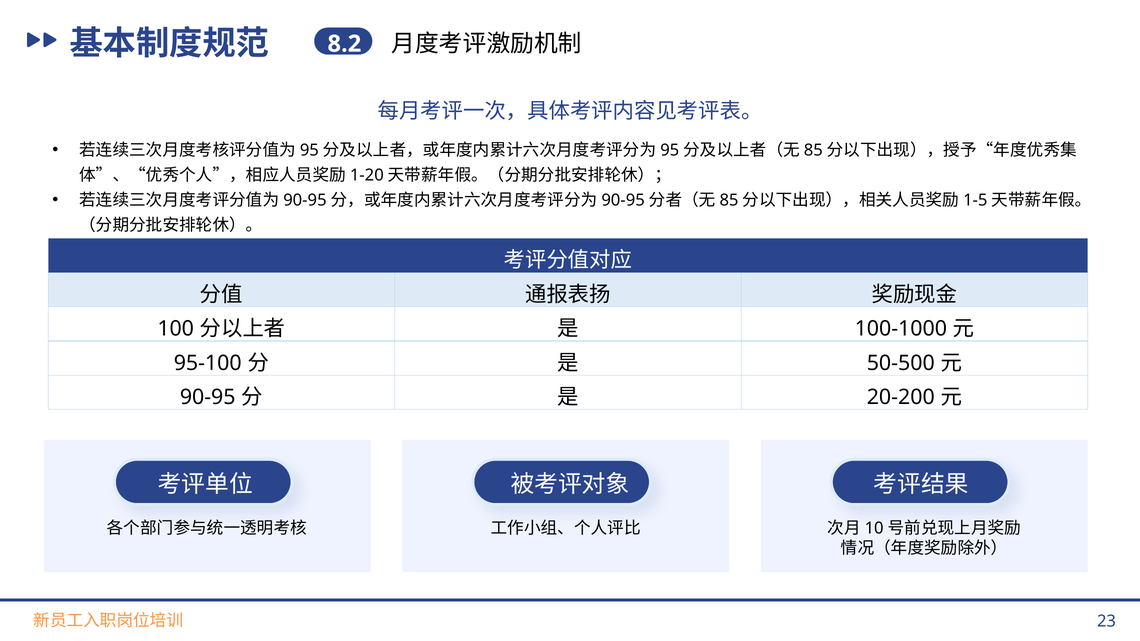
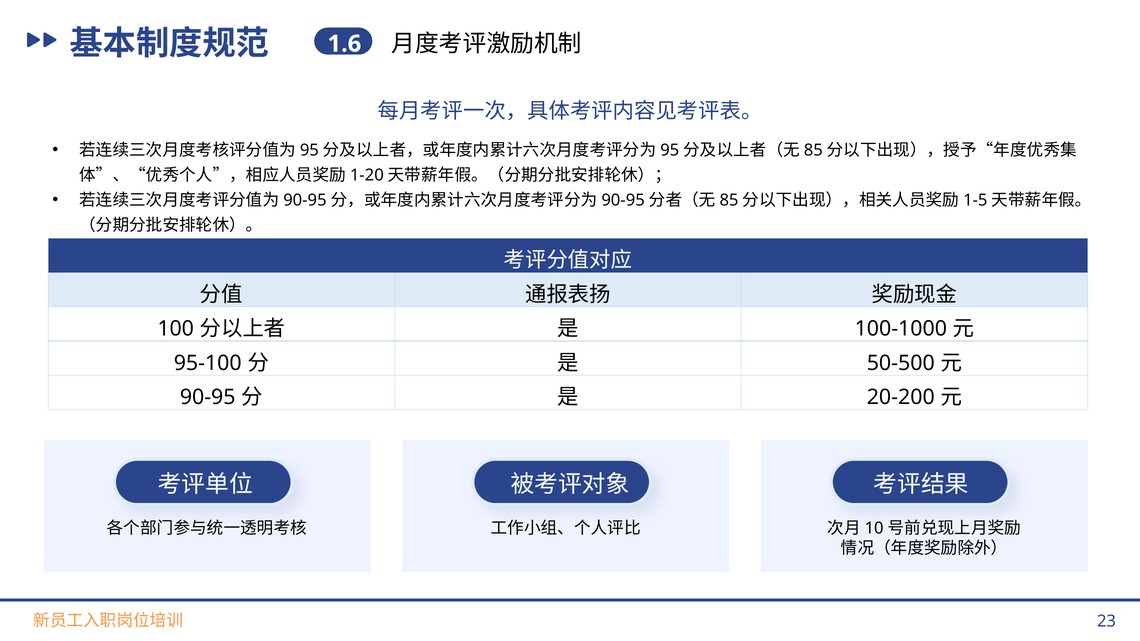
8.2: 8.2 -> 1.6 (344, 44)
